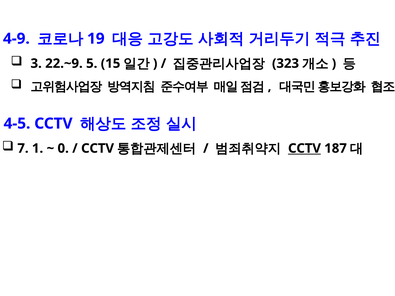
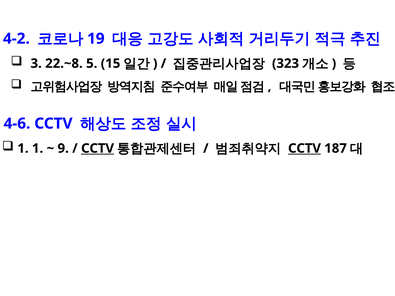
4-9: 4-9 -> 4-2 (16, 39)
22.~9: 22.~9 -> 22.~8 (64, 64)
4-5: 4-5 -> 4-6 (17, 124)
7: 7 -> 1 (23, 148)
0: 0 -> 9 (63, 148)
CCTV underline: none -> present (98, 148)
